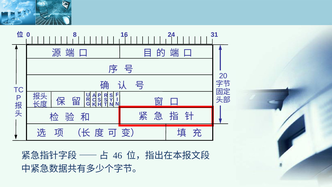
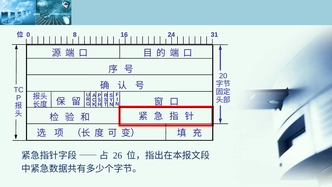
46: 46 -> 26 (118, 155)
